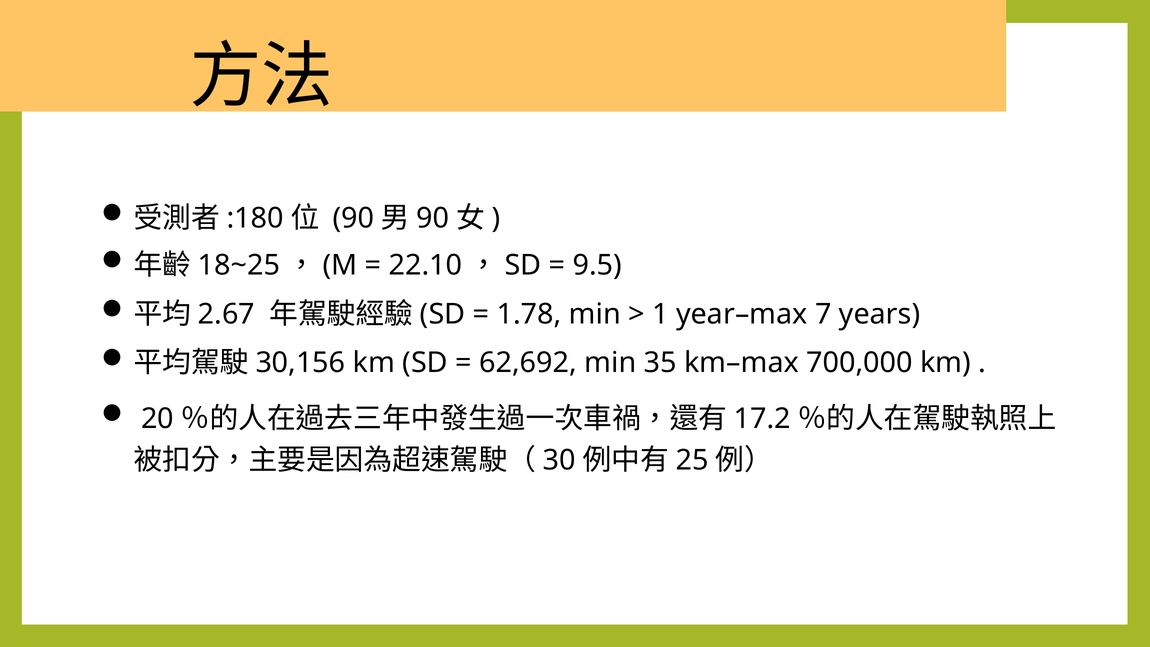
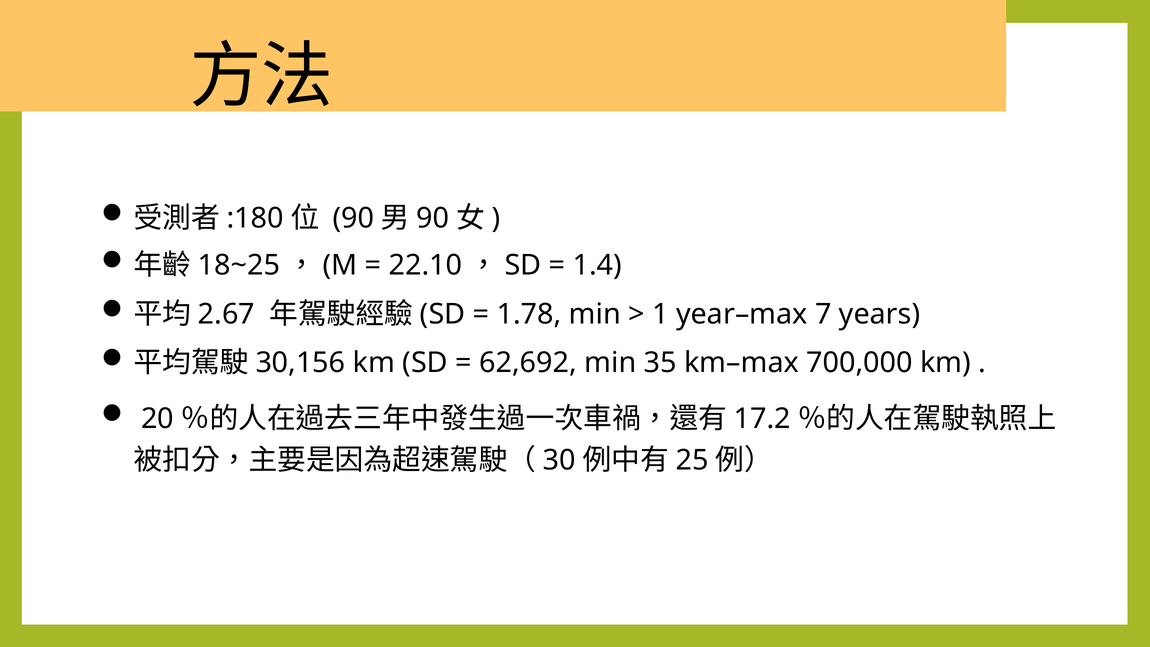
9.5: 9.5 -> 1.4 (597, 265)
